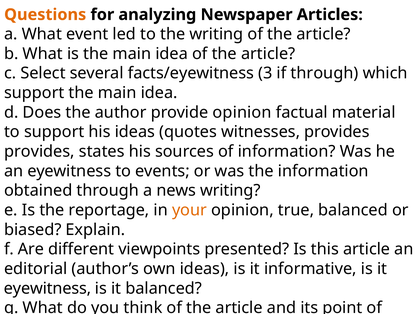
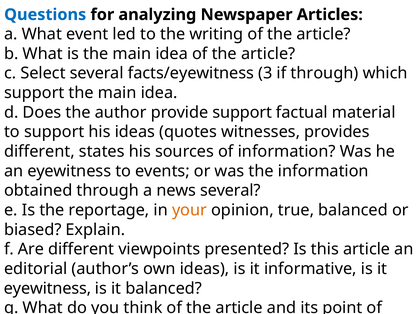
Questions colour: orange -> blue (45, 15)
provide opinion: opinion -> support (242, 112)
provides: provides -> different (39, 152)
news writing: writing -> several (230, 191)
